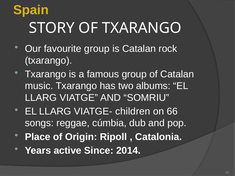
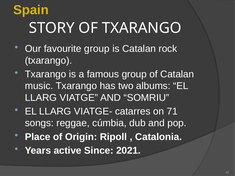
children: children -> catarres (133, 112)
66: 66 -> 71 (172, 112)
2014: 2014 -> 2021 (128, 151)
